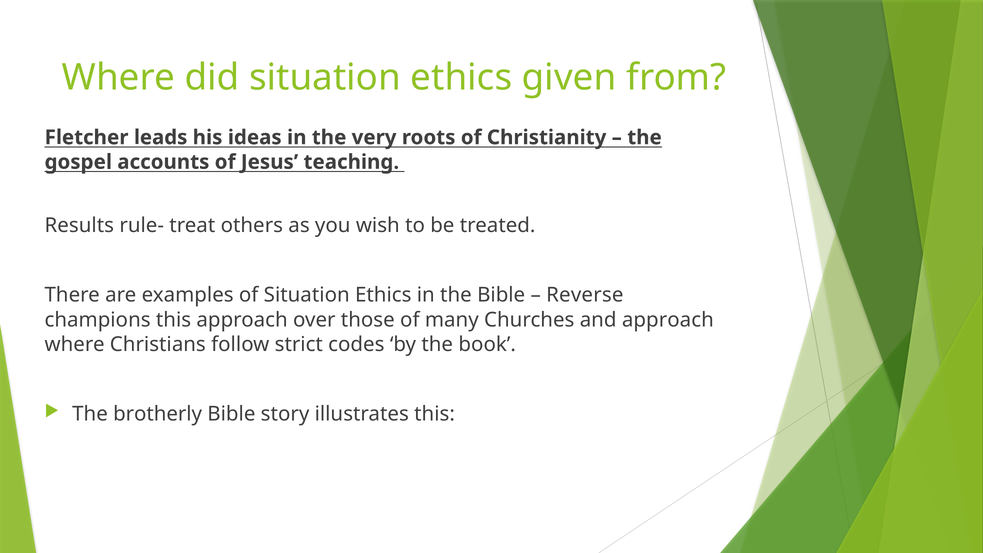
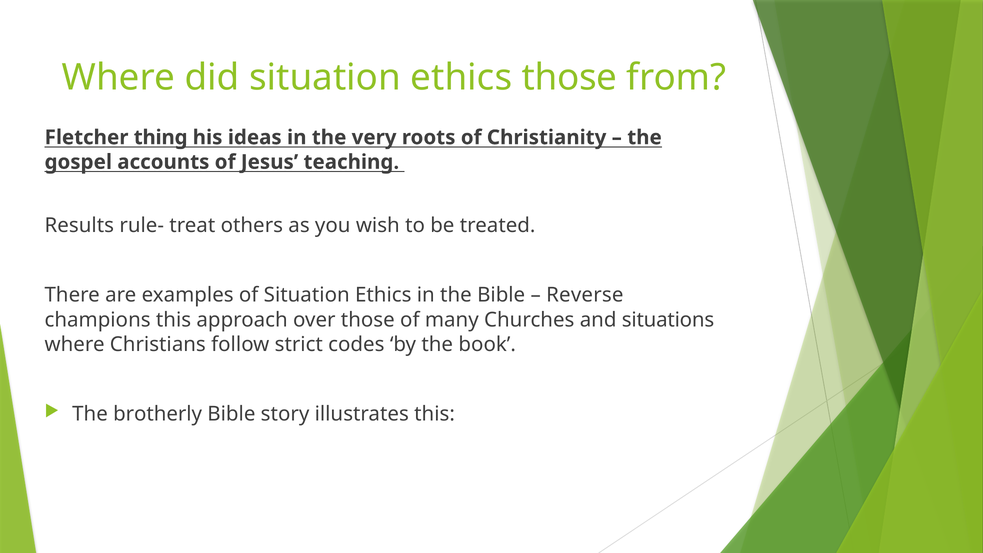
ethics given: given -> those (569, 78)
leads: leads -> thing (161, 137)
and approach: approach -> situations (668, 320)
